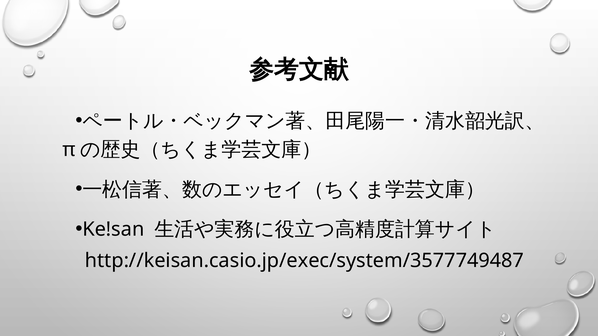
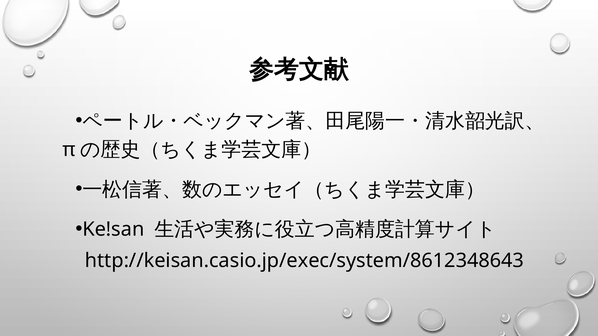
http://keisan.casio.jp/exec/system/3577749487: http://keisan.casio.jp/exec/system/3577749487 -> http://keisan.casio.jp/exec/system/8612348643 (304, 261)
